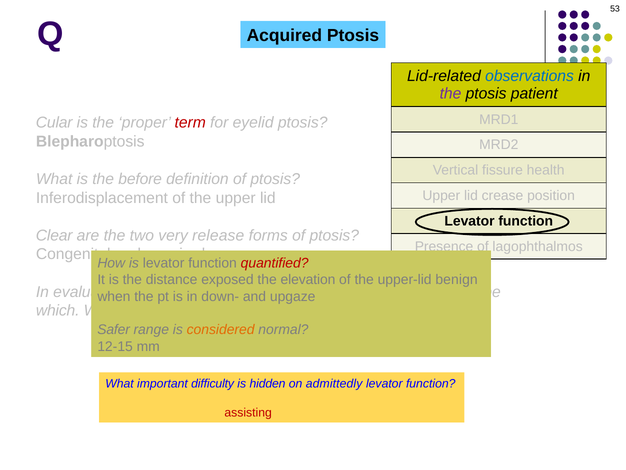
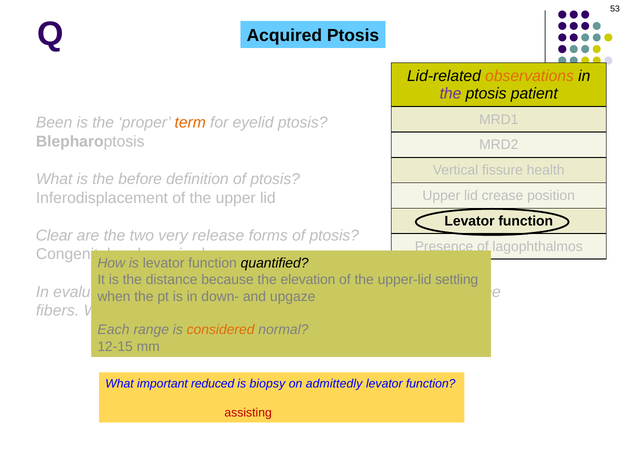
observations colour: blue -> orange (530, 76)
Cular: Cular -> Been (54, 123)
term colour: red -> orange (190, 123)
quantified colour: red -> black (275, 263)
exposed: exposed -> because (227, 279)
benign: benign -> settling (457, 279)
which: which -> fibers (58, 310)
Safer: Safer -> Each (113, 329)
difficulty: difficulty -> reduced (213, 383)
hidden: hidden -> biopsy (267, 383)
